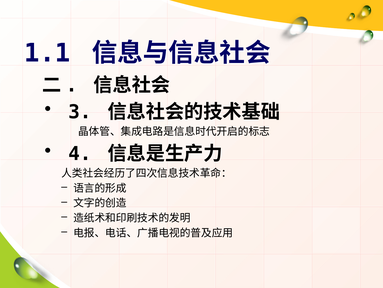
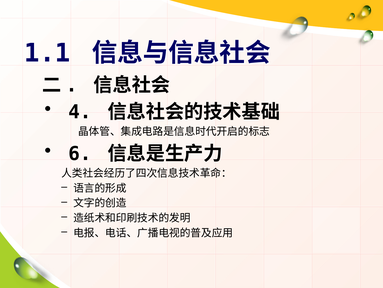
3: 3 -> 4 (80, 112)
4: 4 -> 6 (80, 153)
